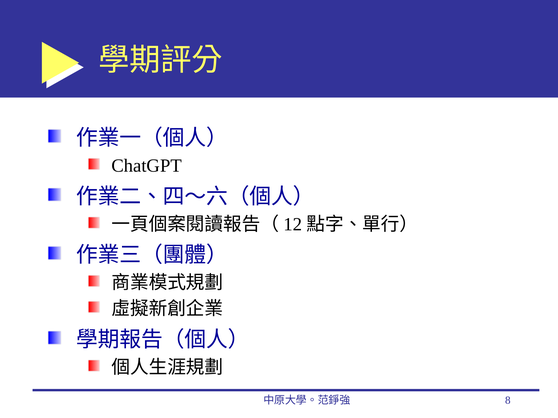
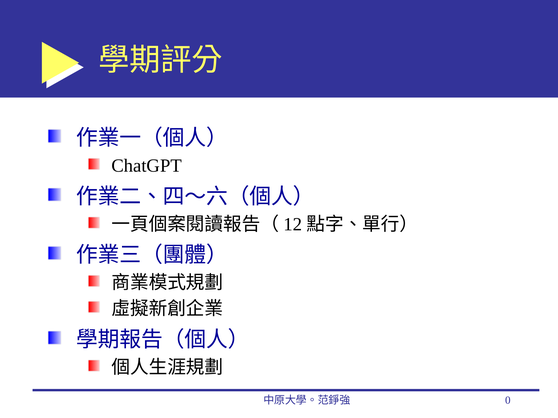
8: 8 -> 0 (508, 401)
